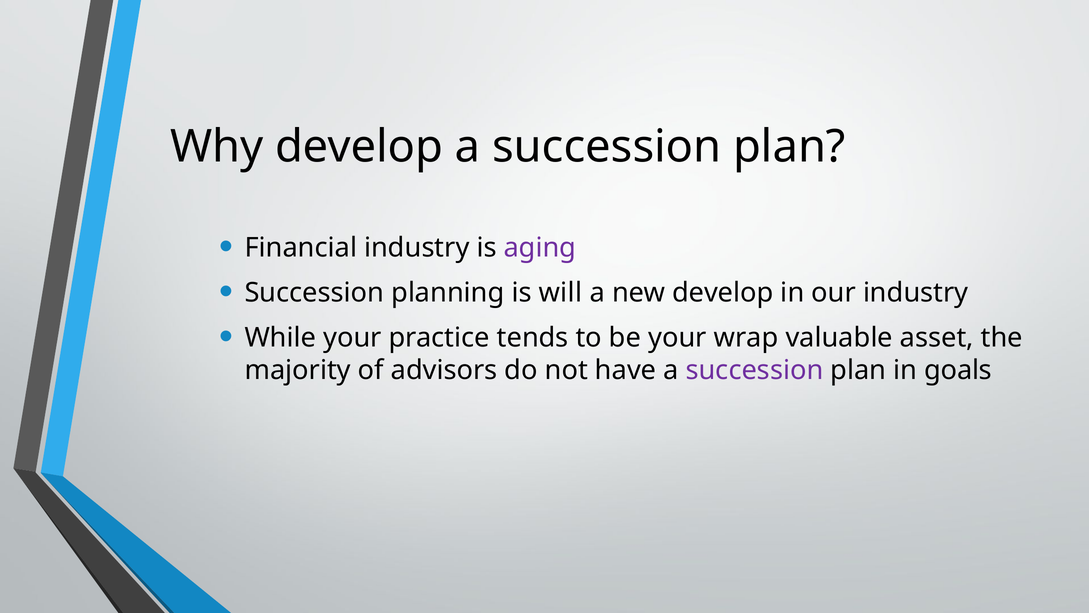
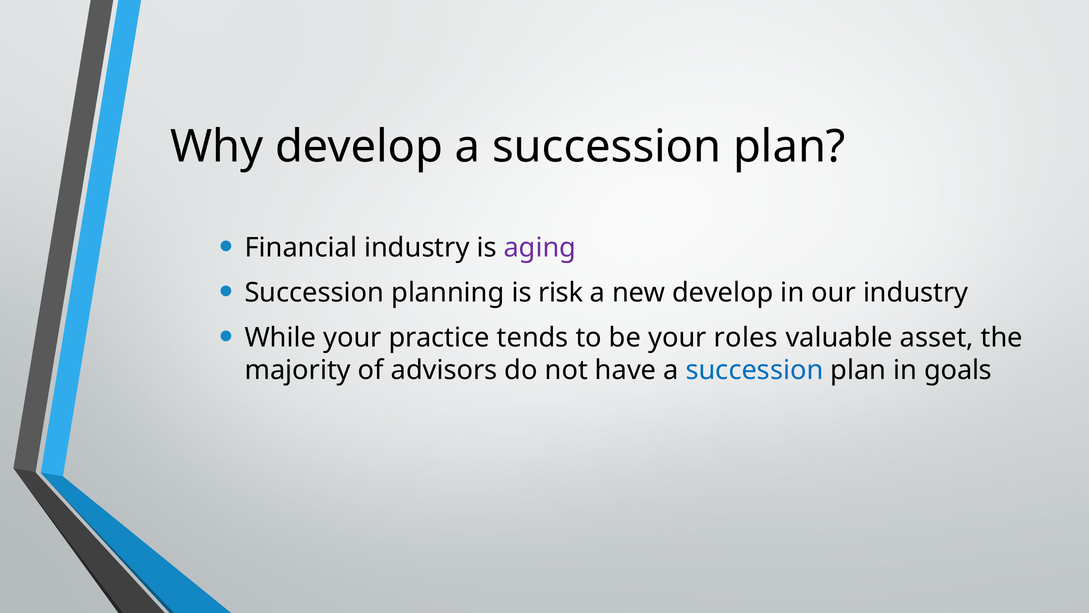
will: will -> risk (561, 292)
wrap: wrap -> roles (746, 337)
succession colour: purple -> blue (754, 370)
